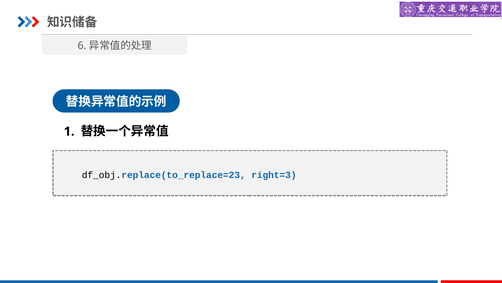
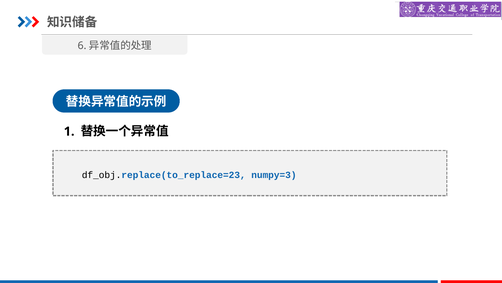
right=3: right=3 -> numpy=3 (274, 175)
